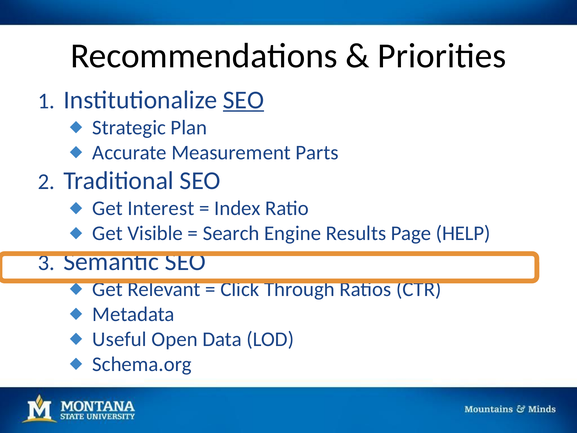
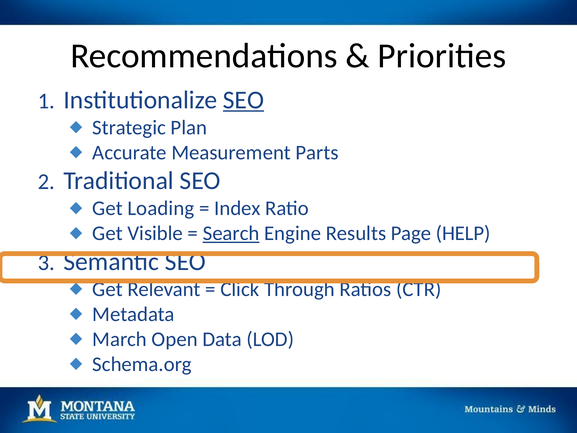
Interest: Interest -> Loading (161, 208)
Search underline: none -> present (231, 233)
Useful: Useful -> March (120, 339)
